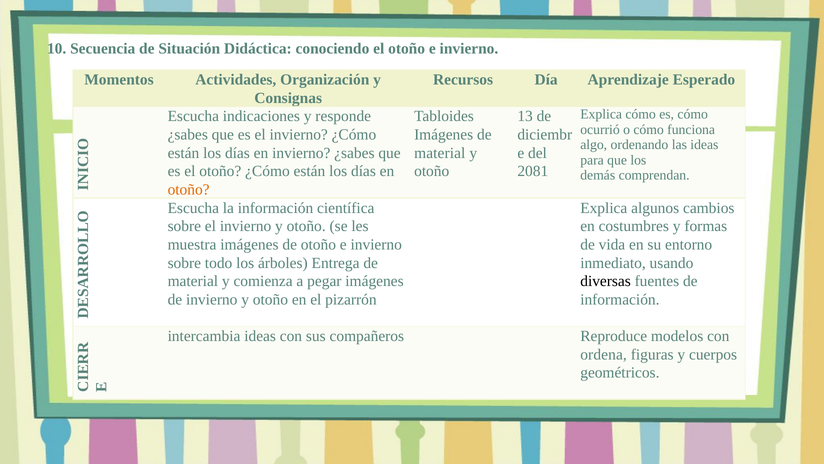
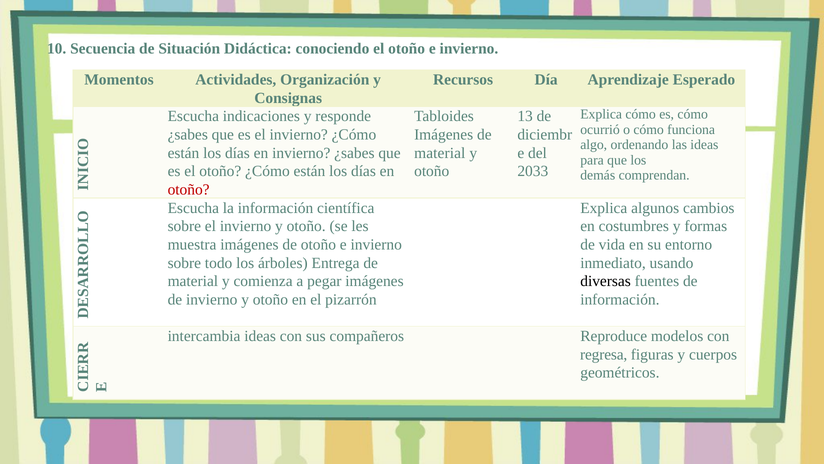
2081: 2081 -> 2033 (533, 171)
otoño colour: orange -> red (189, 189)
ordena: ordena -> regresa (604, 354)
